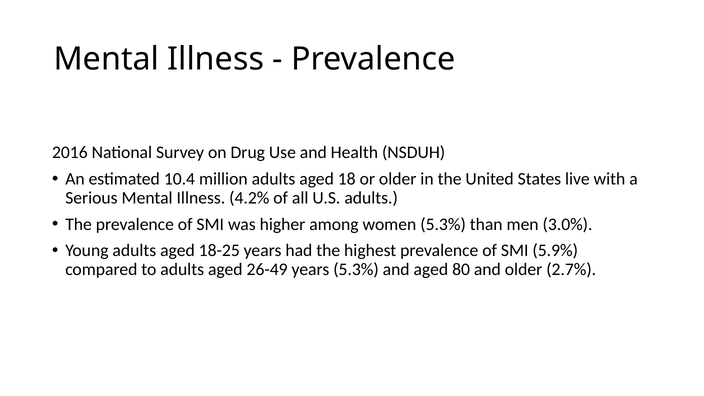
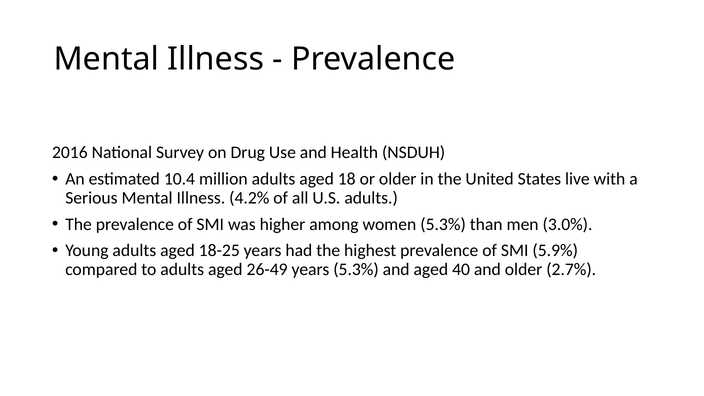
80: 80 -> 40 (461, 270)
